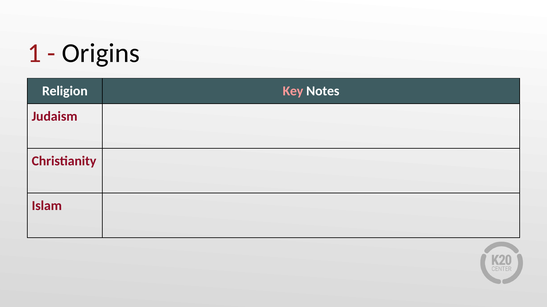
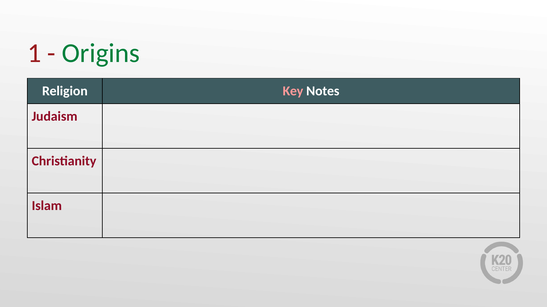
Origins colour: black -> green (101, 53)
